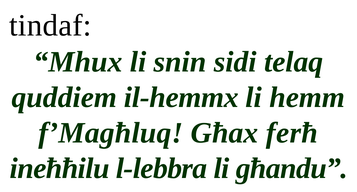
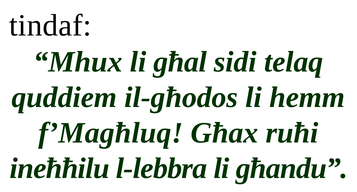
snin: snin -> għal (180, 62)
il-hemmx: il-hemmx -> il-għodos (181, 97)
ferħ: ferħ -> ruħi (292, 133)
